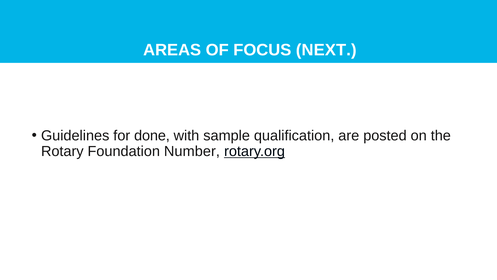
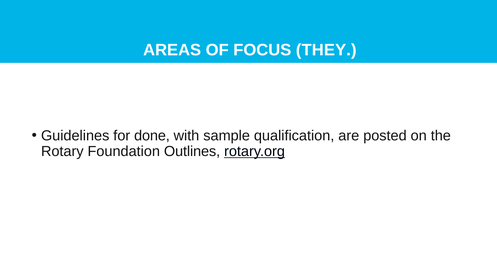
NEXT: NEXT -> THEY (326, 50)
Number: Number -> Outlines (192, 151)
